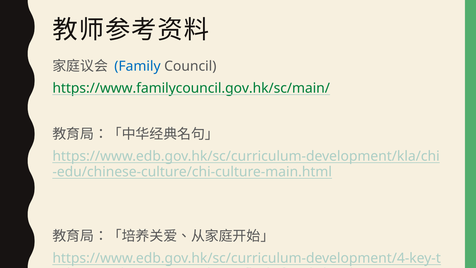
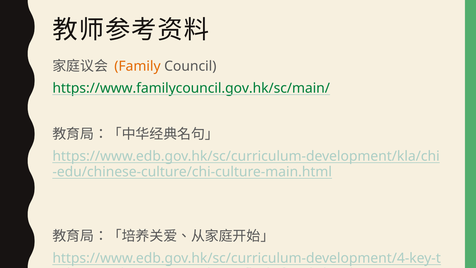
Family colour: blue -> orange (137, 66)
